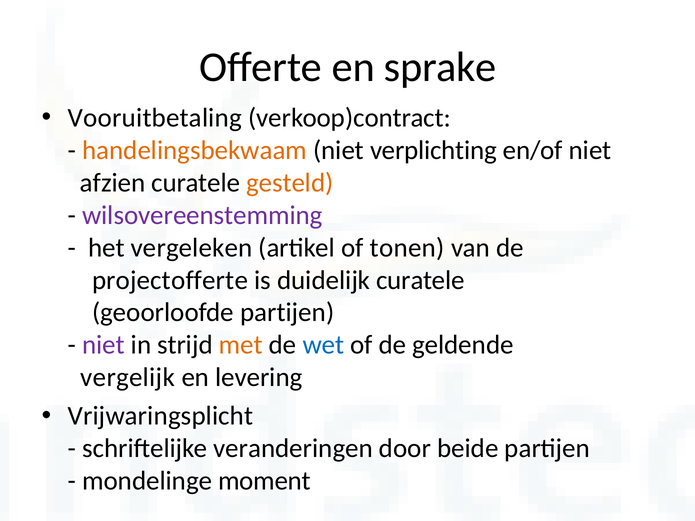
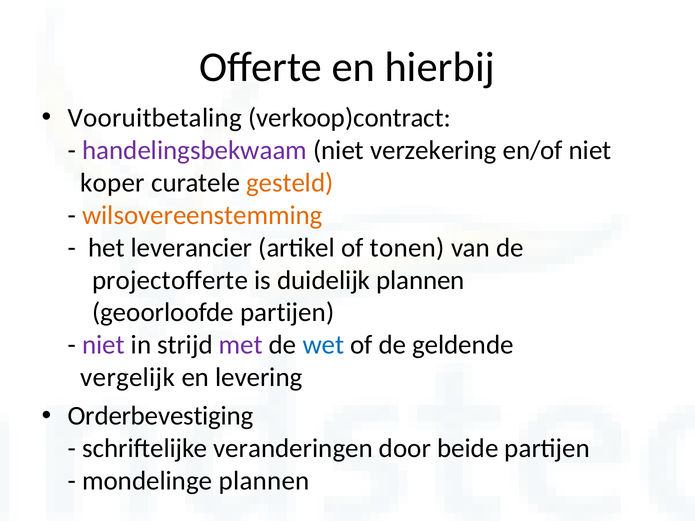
sprake: sprake -> hierbij (440, 67)
handelingsbekwaam colour: orange -> purple (195, 150)
verplichting: verplichting -> verzekering (433, 150)
afzien: afzien -> koper (112, 183)
wilsovereenstemming colour: purple -> orange (202, 215)
vergeleken: vergeleken -> leverancier (192, 248)
duidelijk curatele: curatele -> plannen (420, 280)
met colour: orange -> purple (241, 345)
Vrijwaringsplicht: Vrijwaringsplicht -> Orderbevestiging (161, 416)
mondelinge moment: moment -> plannen (264, 481)
